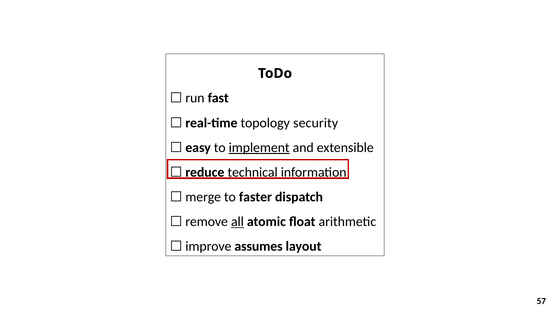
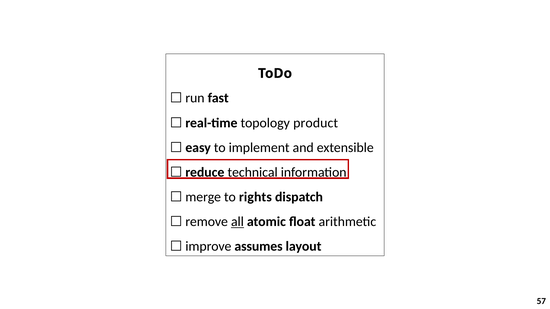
security: security -> product (316, 123)
implement underline: present -> none (259, 148)
faster: faster -> rights (255, 197)
